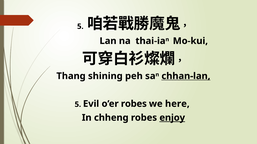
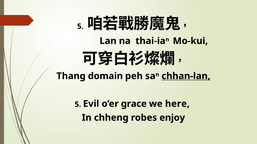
shining: shining -> domain (105, 76)
o’er robes: robes -> grace (134, 104)
enjoy underline: present -> none (172, 118)
